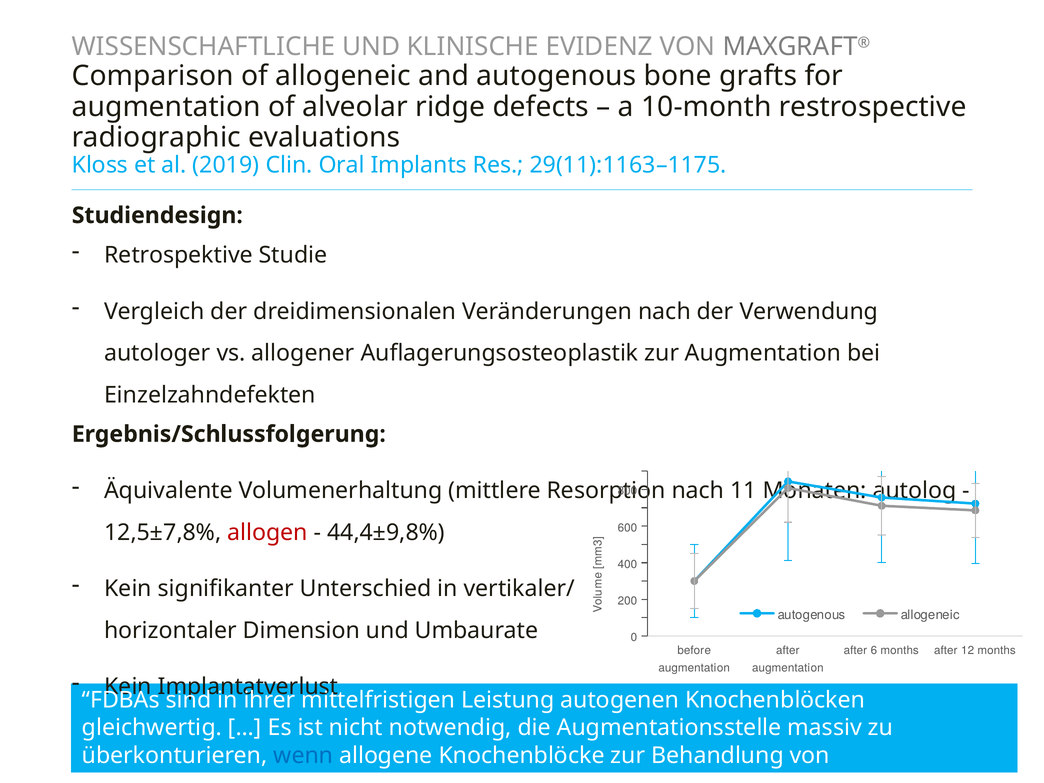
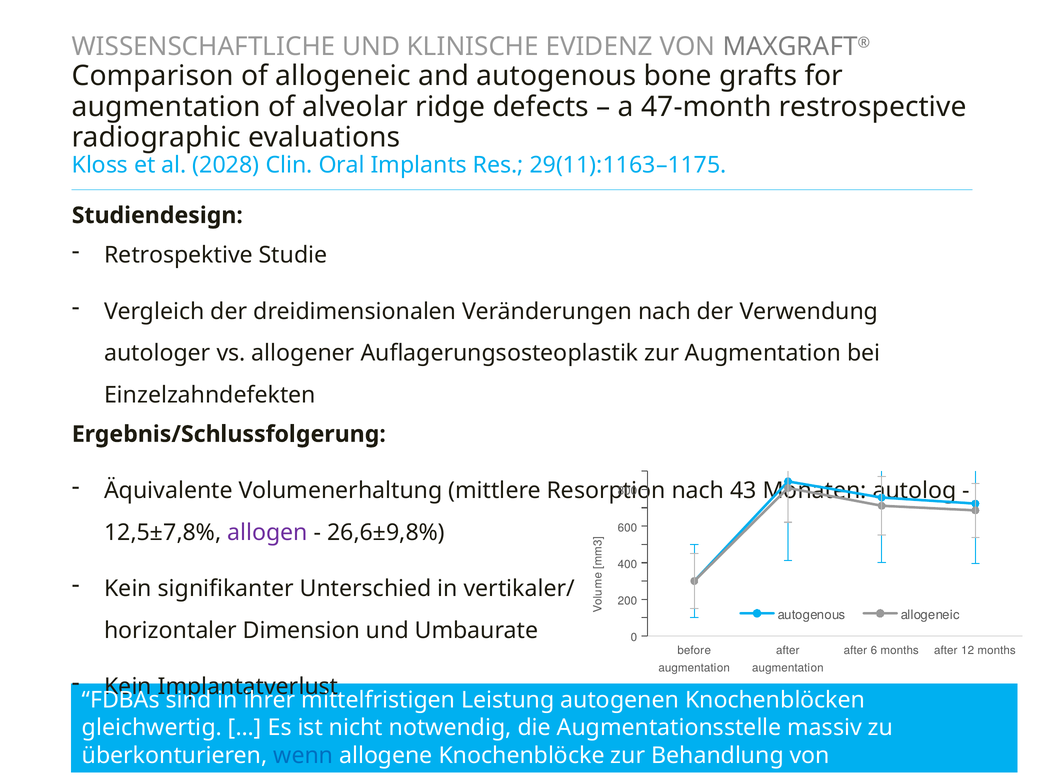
10-month: 10-month -> 47-month (706, 107)
2019: 2019 -> 2028 (226, 165)
11: 11 -> 43 (743, 491)
allogen colour: red -> purple (267, 533)
44,4±9,8%: 44,4±9,8% -> 26,6±9,8% (386, 533)
